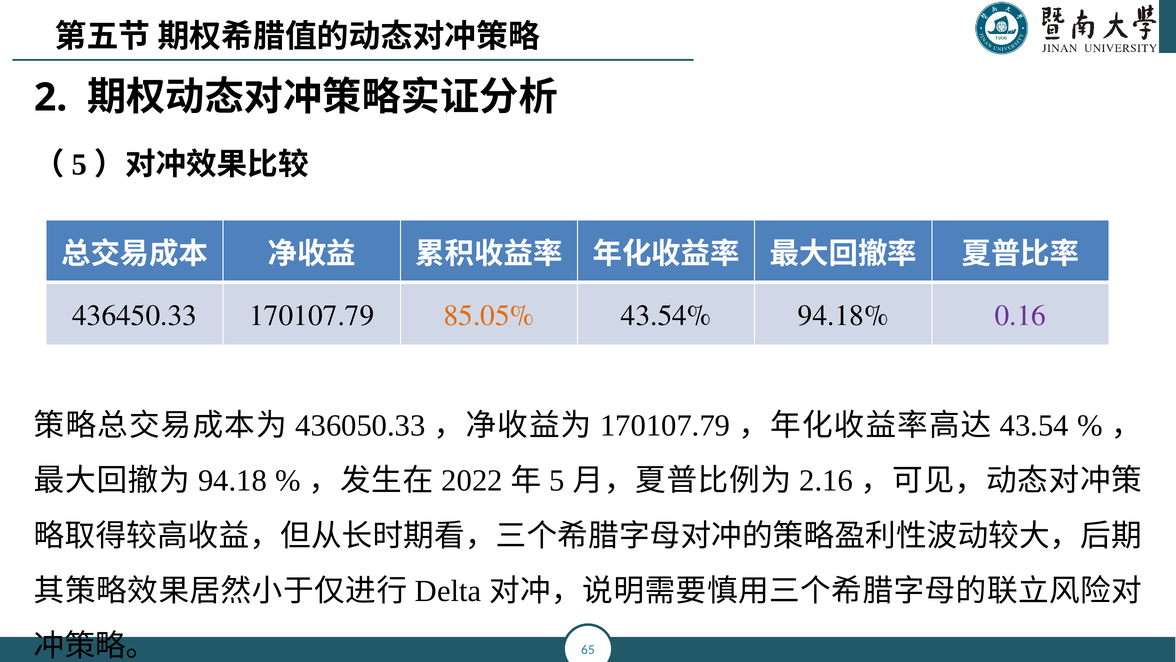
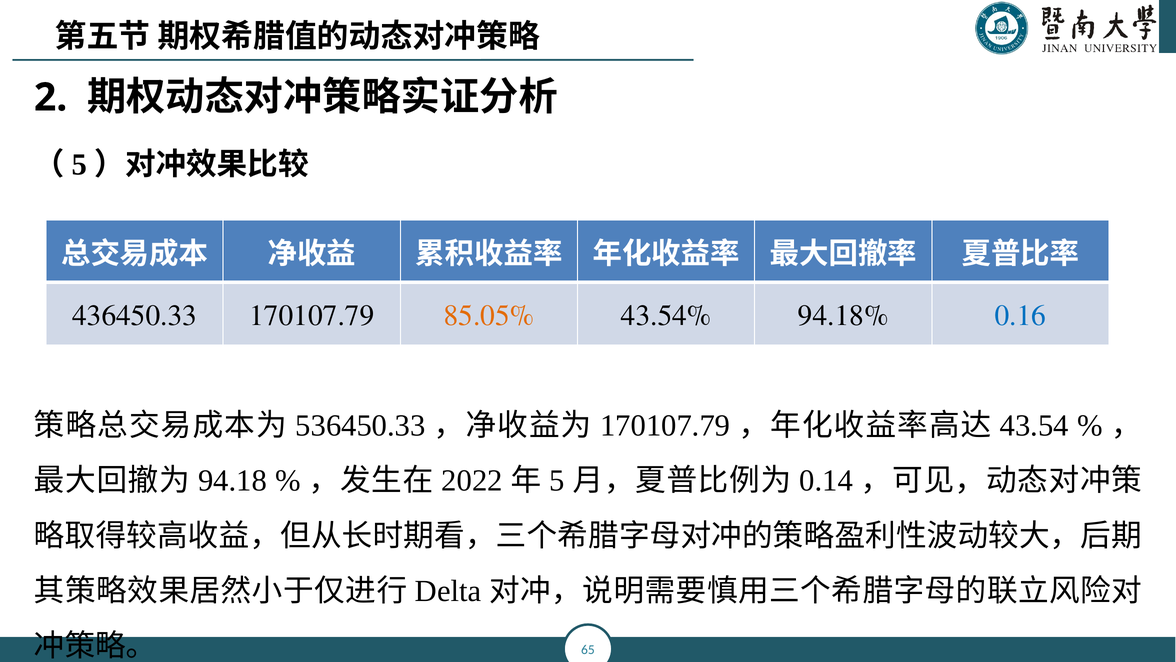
0.16 colour: purple -> blue (1020, 315)
436050.33: 436050.33 -> 536450.33 (360, 426)
2.16: 2.16 -> 0.14 (826, 481)
